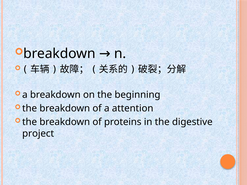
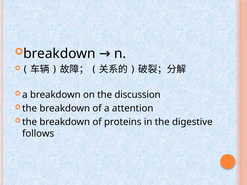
beginning: beginning -> discussion (138, 95)
project: project -> follows (38, 134)
